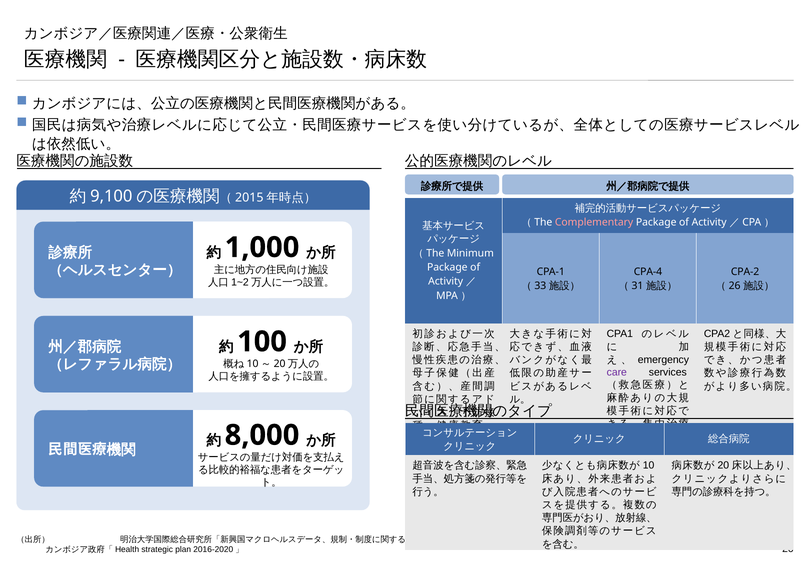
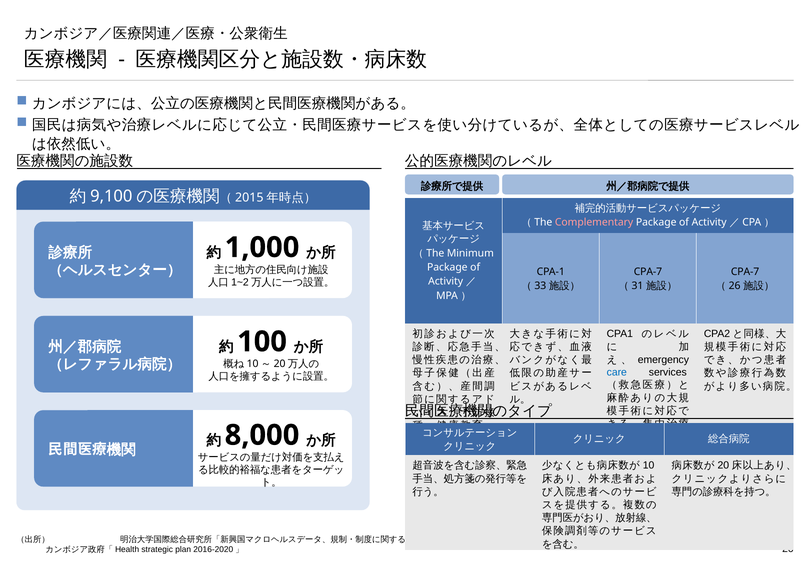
CPA-4: CPA-4 -> CPA-7 (648, 272)
CPA-2: CPA-2 -> CPA-7 (745, 272)
care colour: purple -> blue (617, 372)
